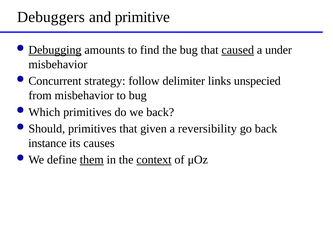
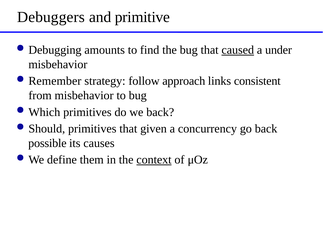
Debugging underline: present -> none (55, 50)
Concurrent: Concurrent -> Remember (55, 81)
delimiter: delimiter -> approach (184, 81)
unspecied: unspecied -> consistent (257, 81)
reversibility: reversibility -> concurrency (207, 129)
instance: instance -> possible (47, 143)
them underline: present -> none (92, 160)
